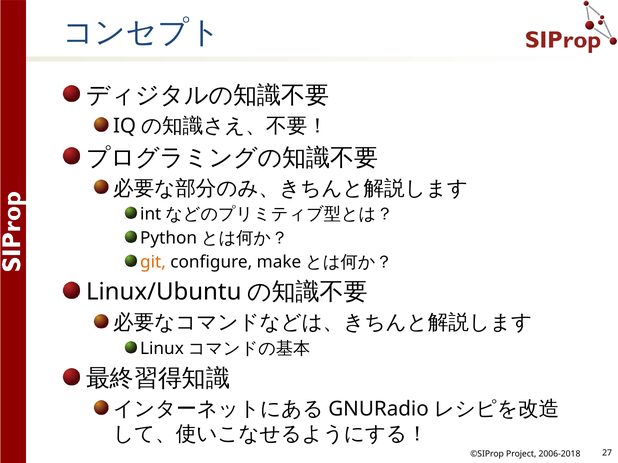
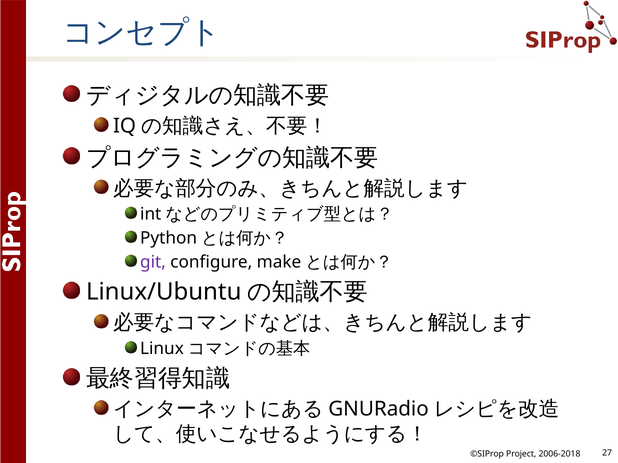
git colour: orange -> purple (153, 262)
